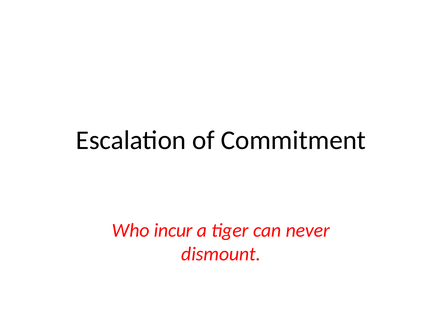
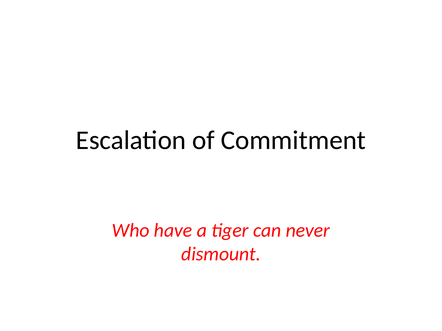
incur: incur -> have (173, 231)
